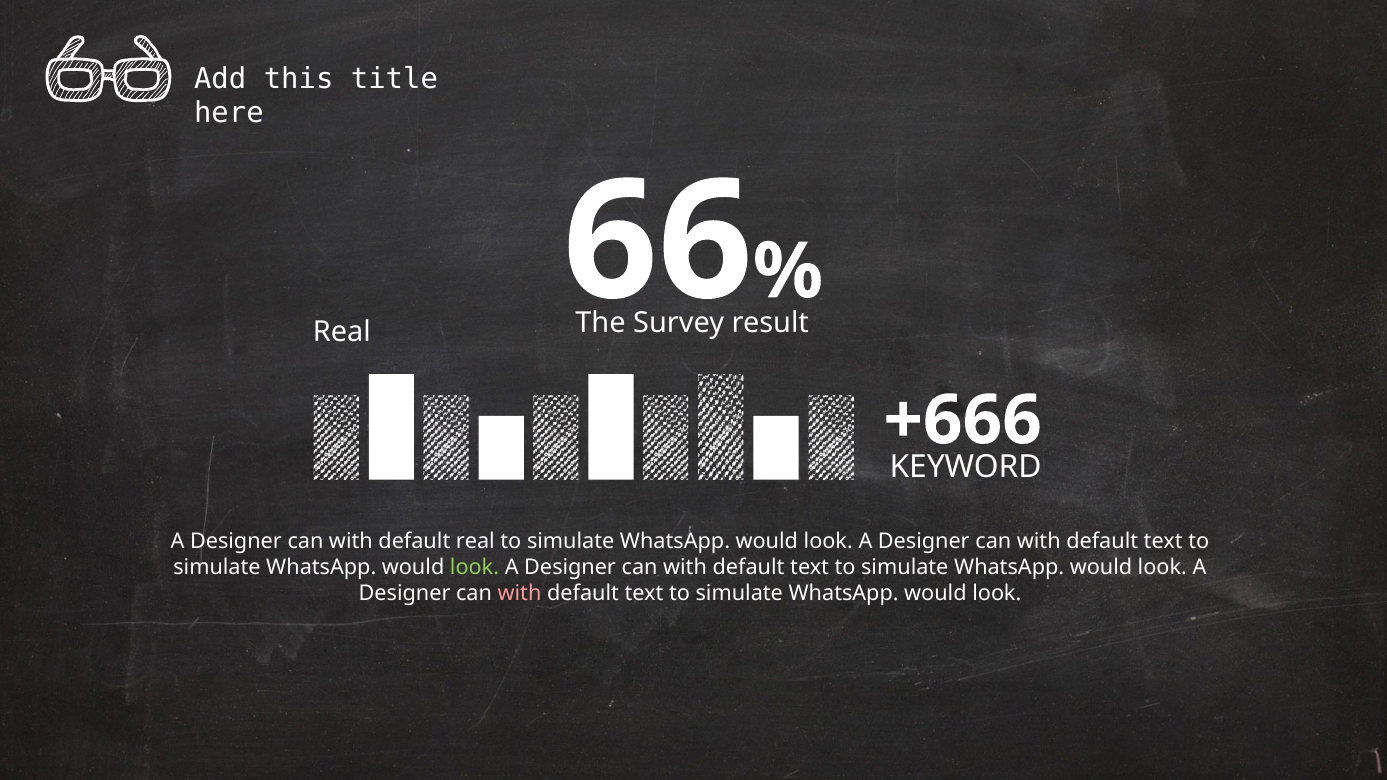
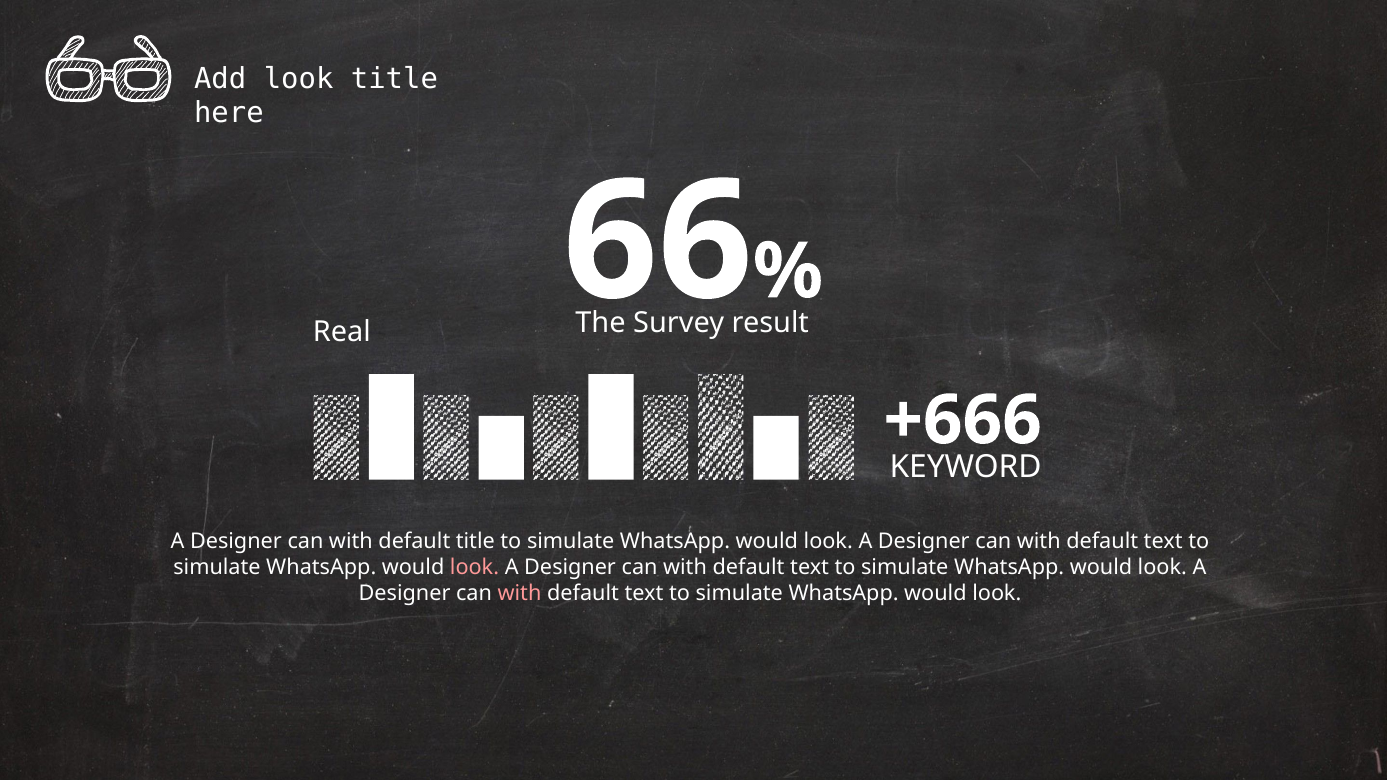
Add this: this -> look (299, 79)
default real: real -> title (475, 541)
look colour: light green -> pink (475, 567)
